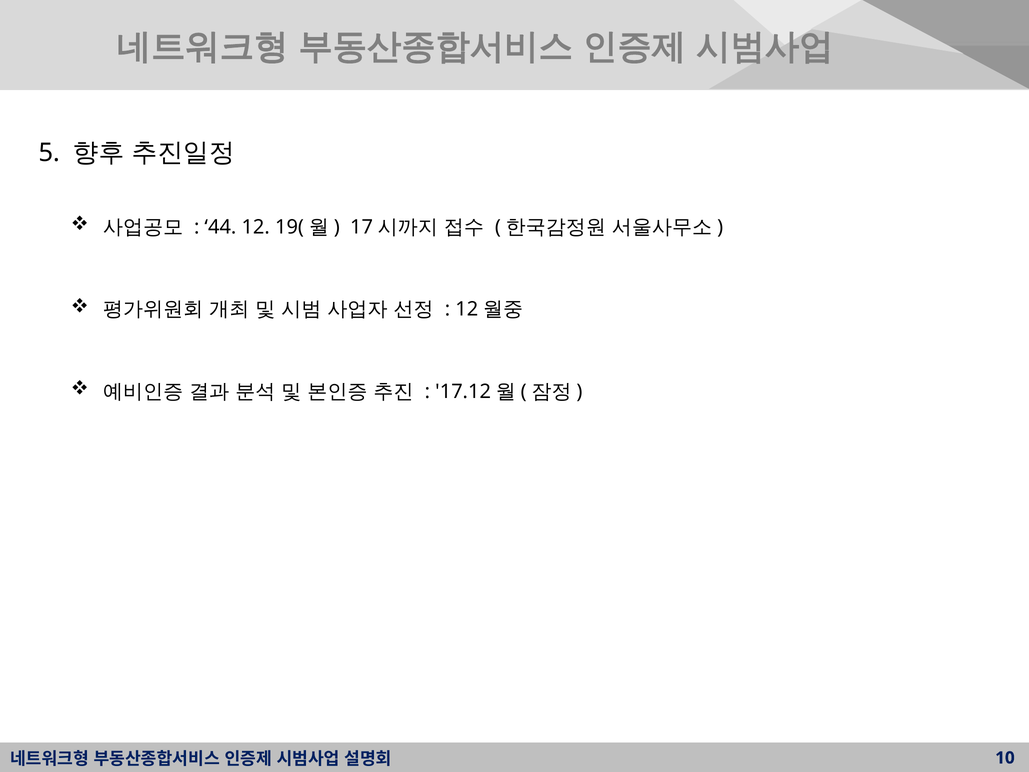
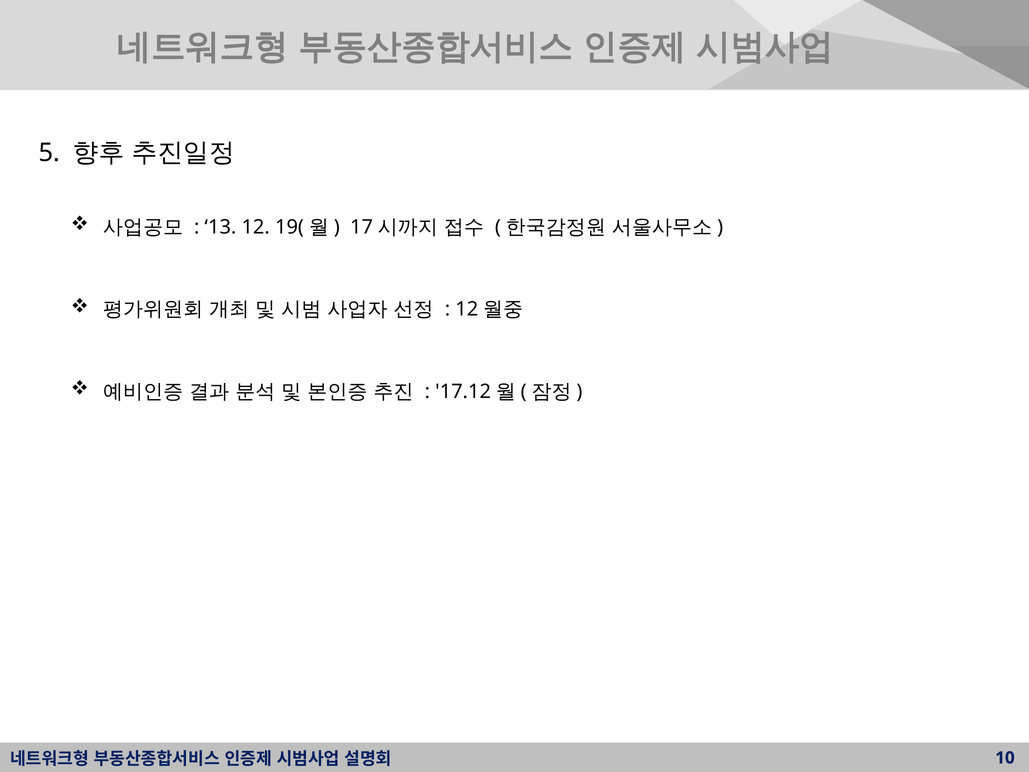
44: 44 -> 13 (220, 227)
